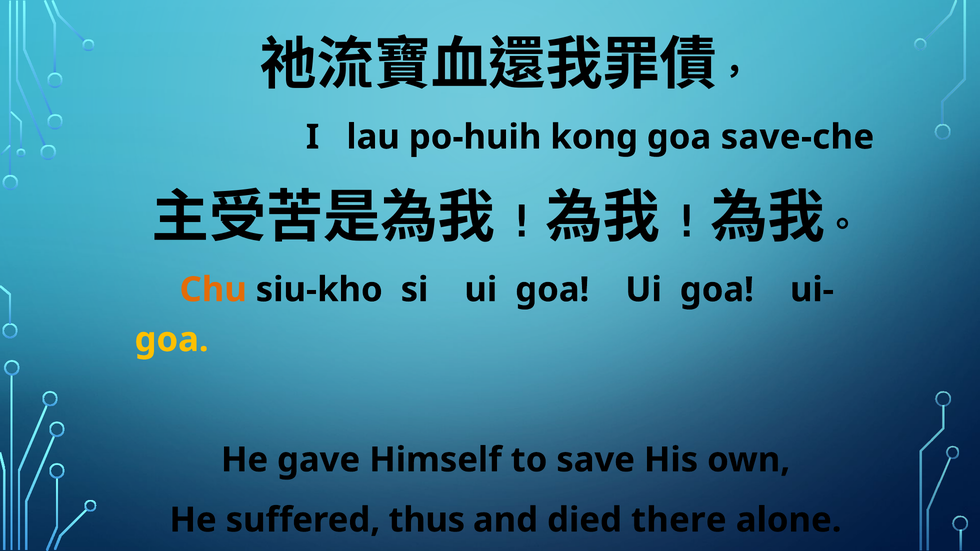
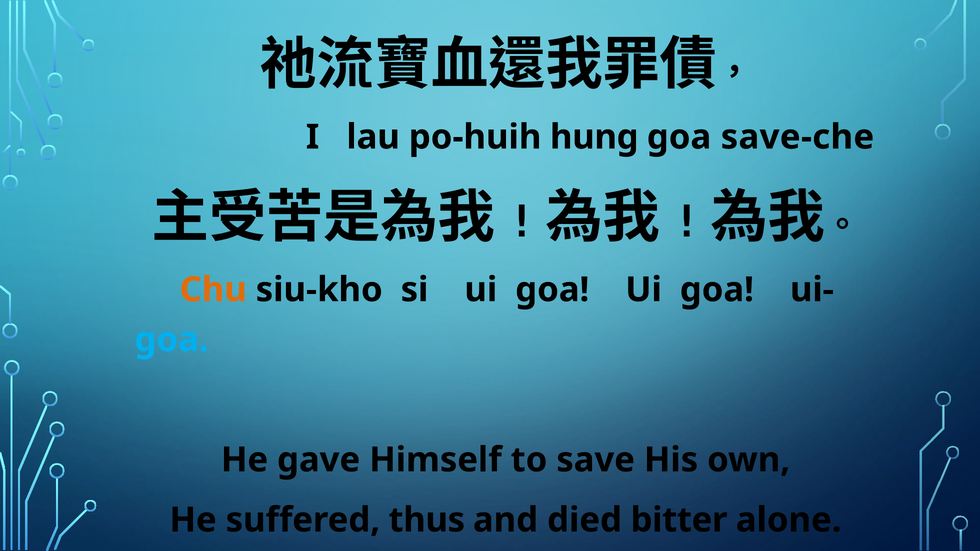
kong: kong -> hung (594, 137)
goa colour: yellow -> light blue (172, 340)
there: there -> bitter (679, 520)
